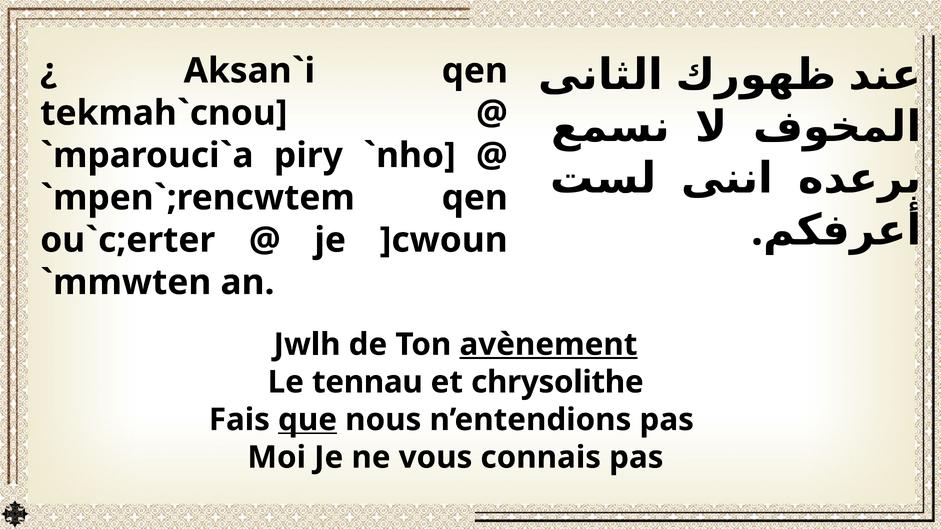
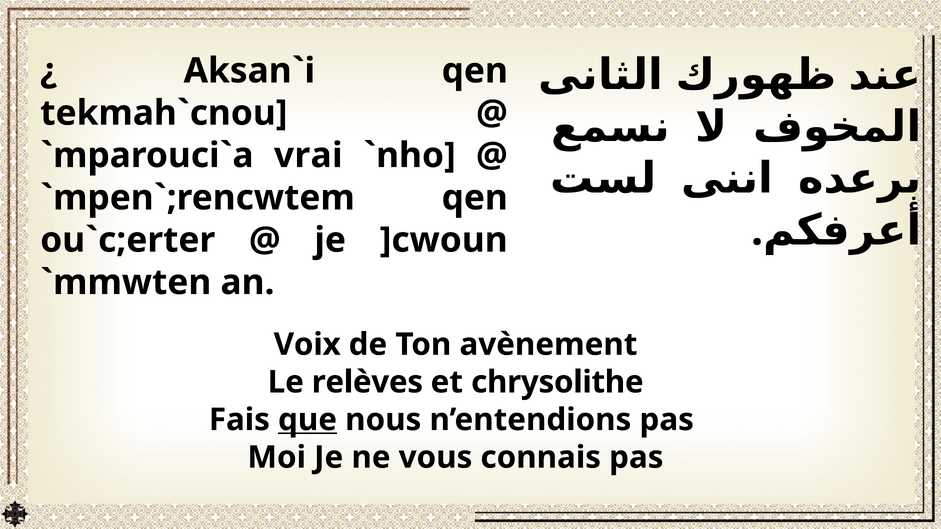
piry: piry -> vrai (308, 156)
Jwlh: Jwlh -> Voix (307, 345)
avènement underline: present -> none (548, 345)
tennau: tennau -> relèves (367, 382)
